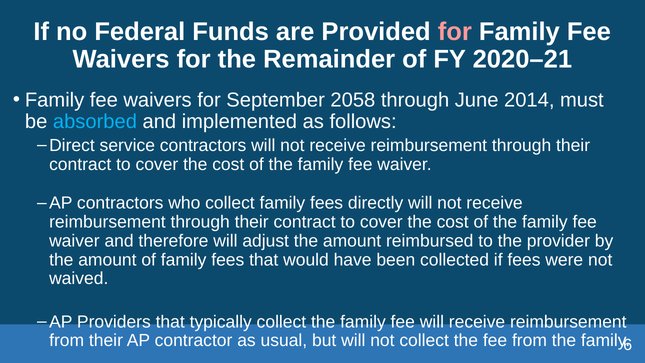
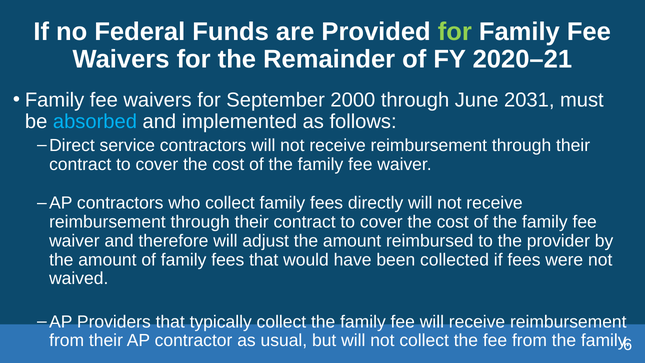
for colour: pink -> light green (455, 32)
2058: 2058 -> 2000 (353, 100)
2014: 2014 -> 2031 (529, 100)
